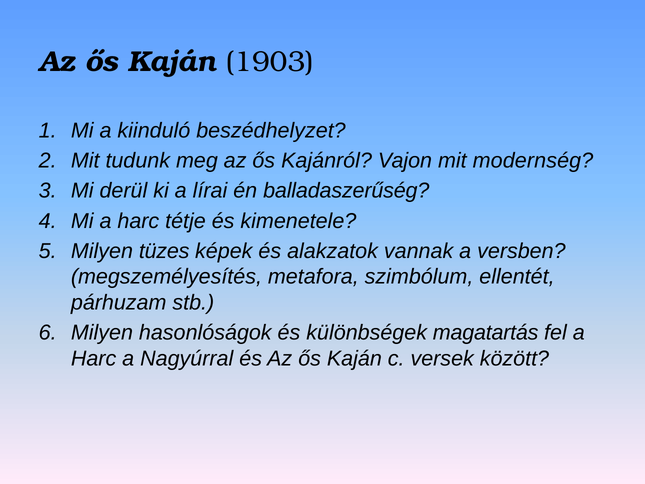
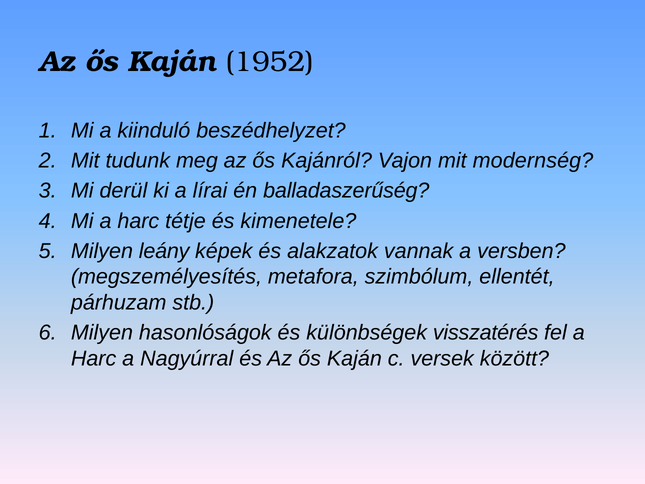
1903: 1903 -> 1952 (270, 62)
tüzes: tüzes -> leány (164, 251)
magatartás: magatartás -> visszatérés (486, 333)
